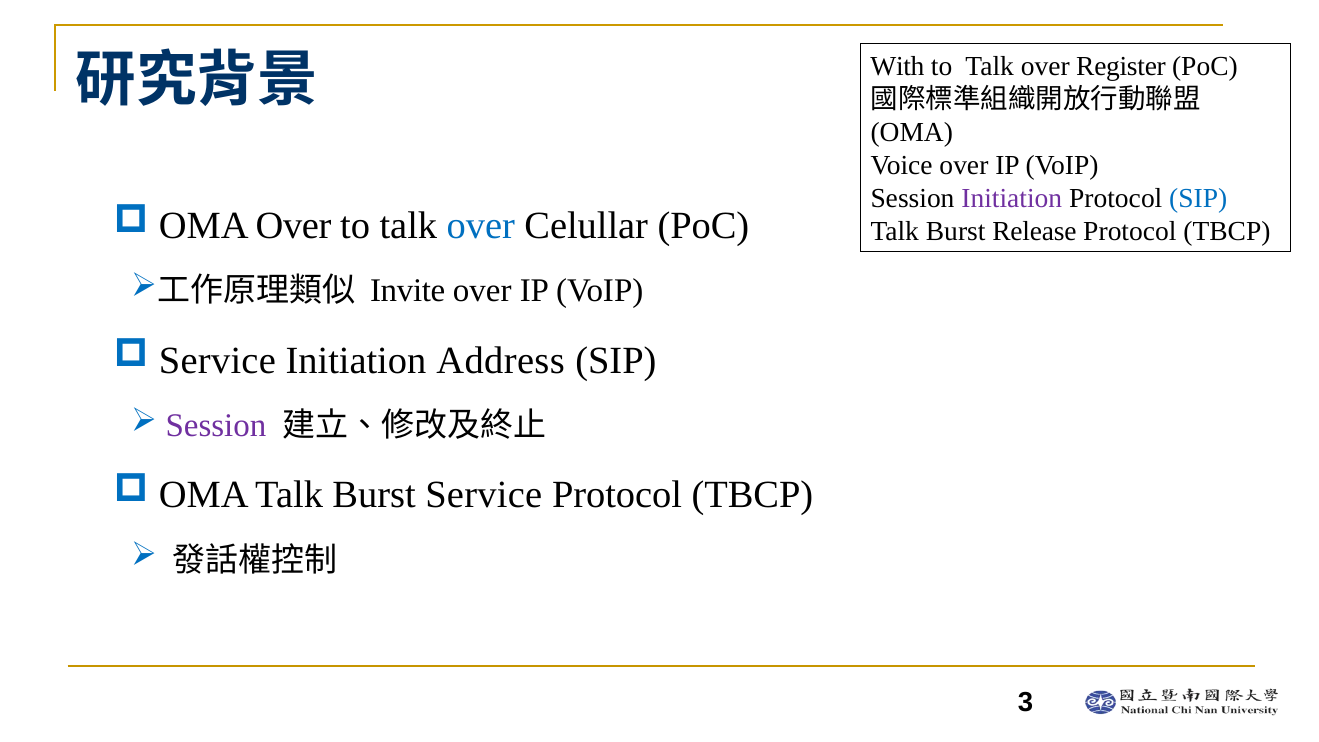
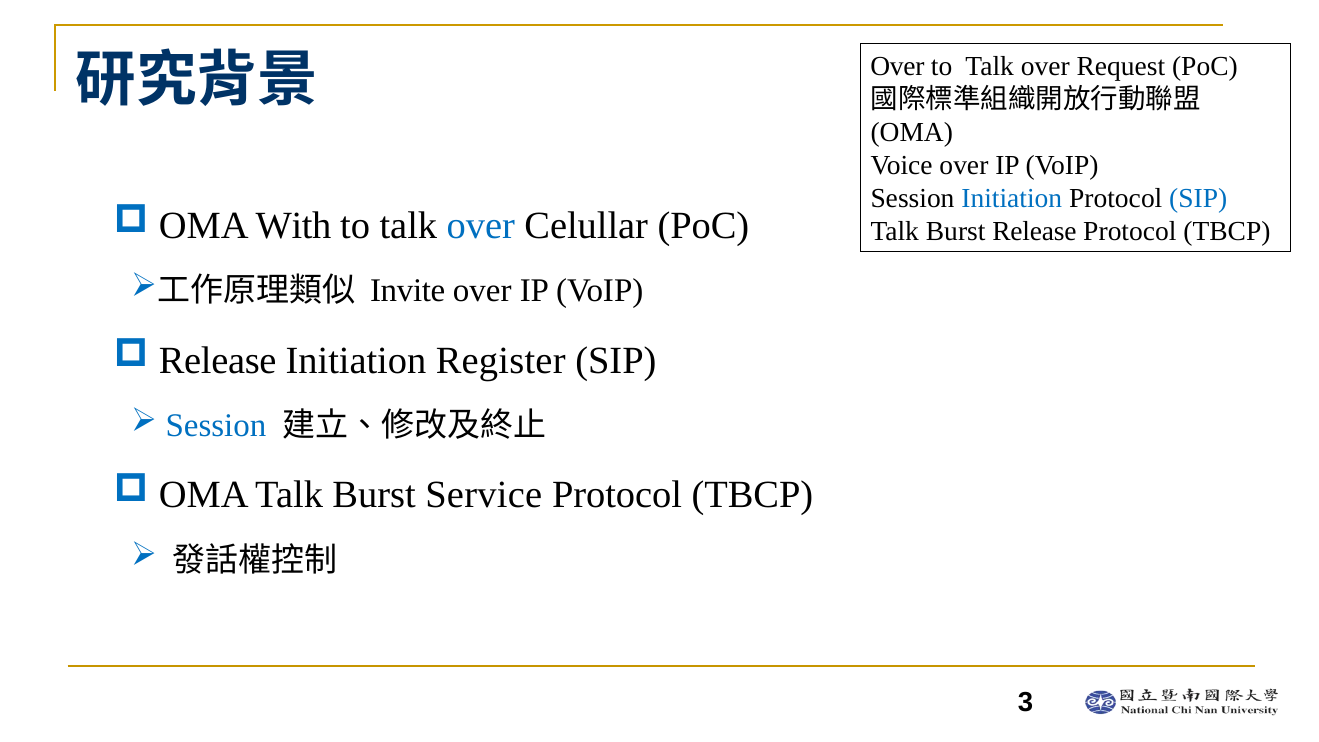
With: With -> Over (897, 67)
Register: Register -> Request (1121, 67)
Initiation colour: purple -> blue (1012, 199)
OMA Over: Over -> With (294, 226)
Service: Service -> Release (218, 360)
Address: Address -> Register (501, 360)
Session colour: purple -> blue (216, 426)
